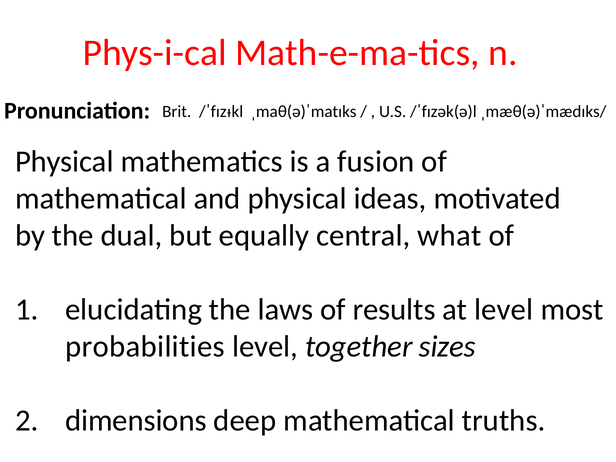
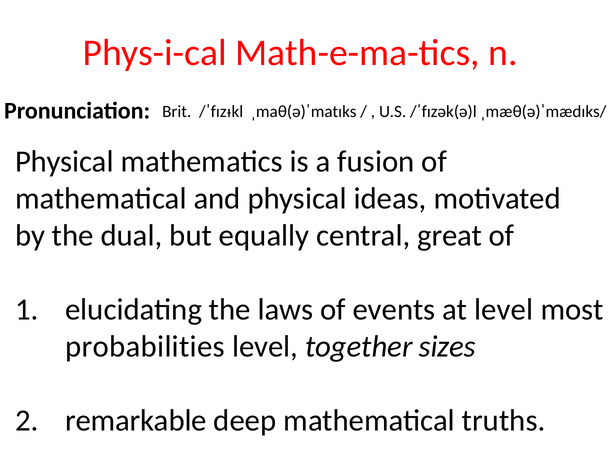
what: what -> great (450, 236)
results: results -> events (394, 310)
dimensions: dimensions -> remarkable (136, 421)
